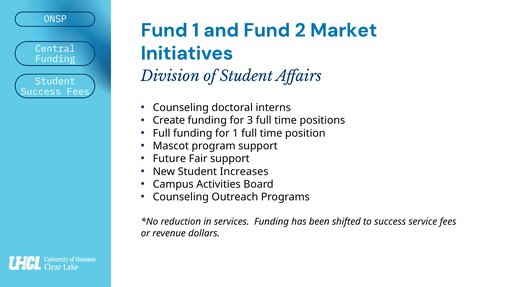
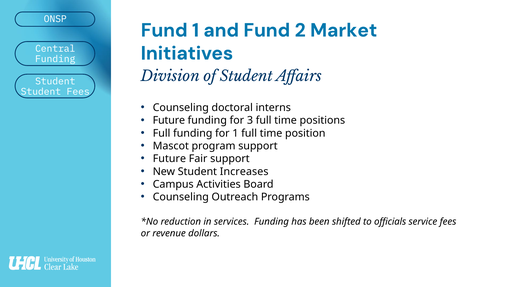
Success: Success -> Student (41, 92)
Create: Create -> Future (169, 120)
to success: success -> officials (390, 222)
